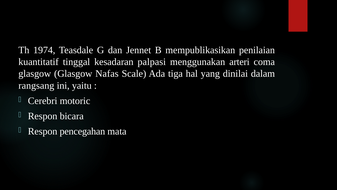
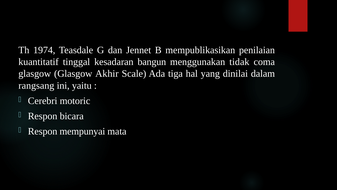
palpasi: palpasi -> bangun (152, 62)
arteri: arteri -> tidak (239, 62)
Nafas: Nafas -> Akhir (107, 74)
pencegahan: pencegahan -> mempunyai (82, 131)
